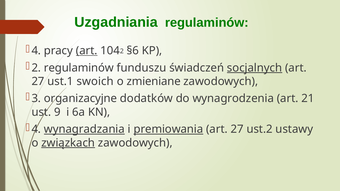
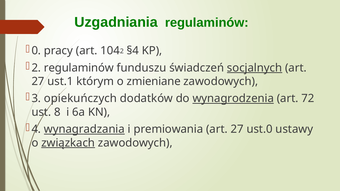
4: 4 -> 0 (36, 51)
art underline: present -> none (87, 51)
§6: §6 -> §4 (133, 51)
swoich: swoich -> którym (95, 81)
organizacyjne: organizacyjne -> opiekuńczych (80, 99)
wynagrodzenia underline: none -> present (233, 99)
21: 21 -> 72 (308, 99)
9: 9 -> 8 (57, 112)
premiowania underline: present -> none (168, 129)
ust.2: ust.2 -> ust.0 (260, 129)
